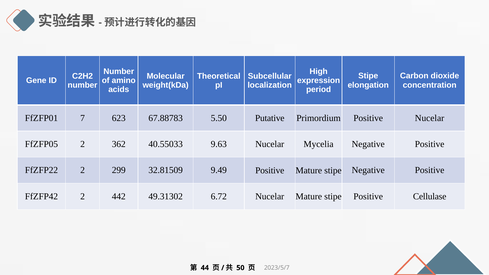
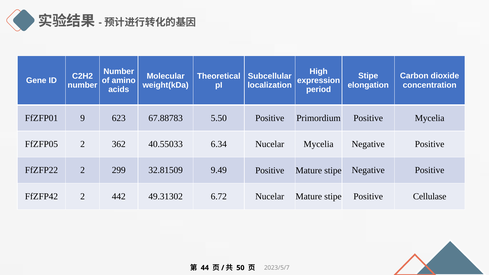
7: 7 -> 9 (83, 118)
5.50 Putative: Putative -> Positive (270, 118)
Positive Nucelar: Nucelar -> Mycelia (430, 118)
9.63: 9.63 -> 6.34 (219, 144)
